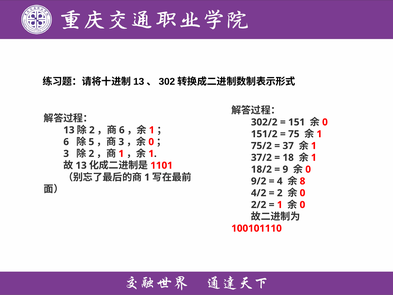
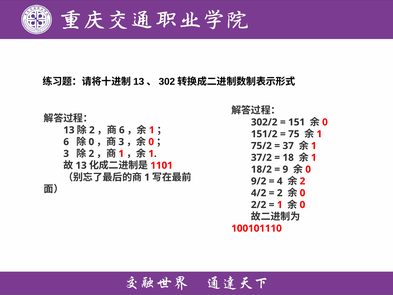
5: 5 -> 0 (91, 142)
8: 8 -> 2 (302, 181)
